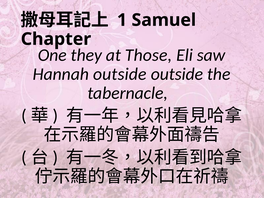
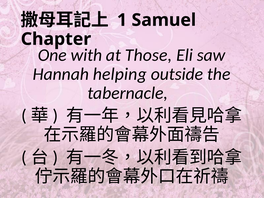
they: they -> with (86, 55)
Hannah outside: outside -> helping (120, 74)
